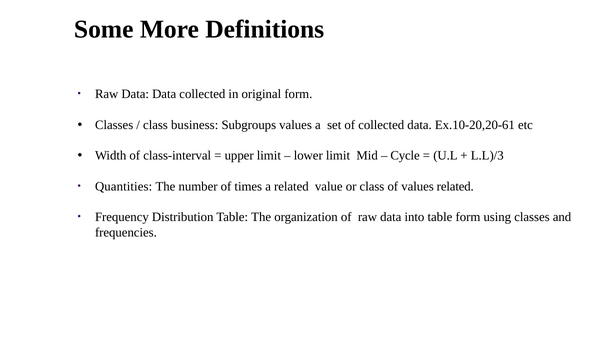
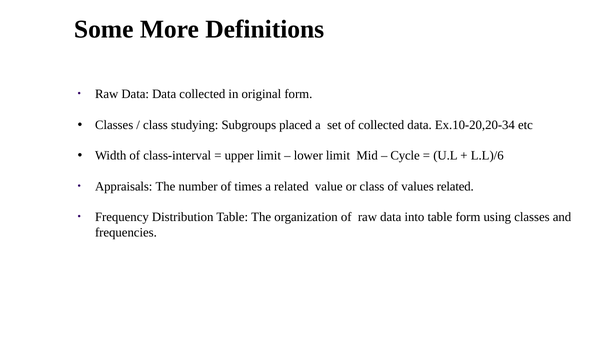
business: business -> studying (195, 125)
Subgroups values: values -> placed (296, 125)
Ex.10-20,20-61: Ex.10-20,20-61 -> Ex.10-20,20-34 (475, 125)
L.L)/3: L.L)/3 -> L.L)/6 (487, 156)
Quantities: Quantities -> Appraisals (124, 187)
